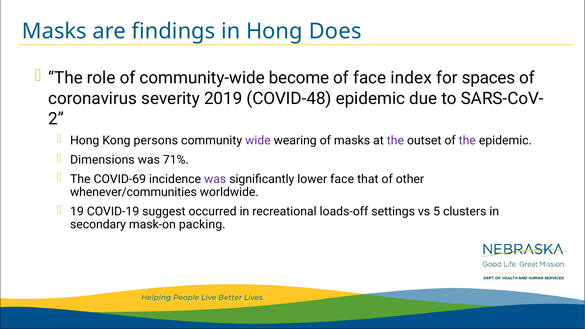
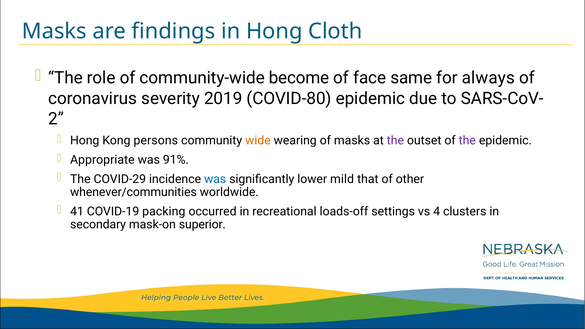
Does: Does -> Cloth (335, 31)
index: index -> same (411, 78)
spaces: spaces -> always (488, 78)
COVID-48: COVID-48 -> COVID-80 (289, 98)
wide colour: purple -> orange (258, 141)
Dimensions: Dimensions -> Appropriate (102, 160)
71%: 71% -> 91% (176, 160)
COVID-69: COVID-69 -> COVID-29 (120, 179)
was colour: purple -> blue (215, 179)
lower face: face -> mild (342, 179)
19: 19 -> 41 (77, 211)
suggest: suggest -> packing (164, 211)
5: 5 -> 4 (437, 211)
packing: packing -> superior (202, 225)
